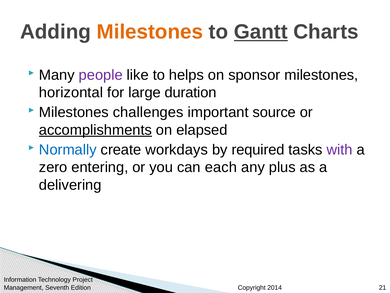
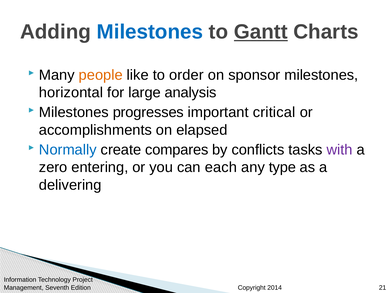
Milestones colour: orange -> blue (150, 32)
people colour: purple -> orange (101, 75)
helps: helps -> order (186, 75)
duration: duration -> analysis (191, 92)
challenges: challenges -> progresses (148, 112)
source: source -> critical (274, 112)
accomplishments underline: present -> none (95, 130)
workdays: workdays -> compares (177, 150)
required: required -> conflicts (258, 150)
plus: plus -> type (282, 167)
